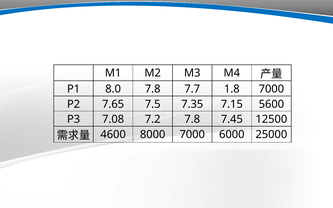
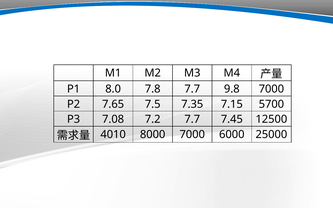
1.8: 1.8 -> 9.8 (232, 89)
5600: 5600 -> 5700 (271, 104)
7.2 7.8: 7.8 -> 7.7 (192, 119)
4600: 4600 -> 4010 (113, 135)
